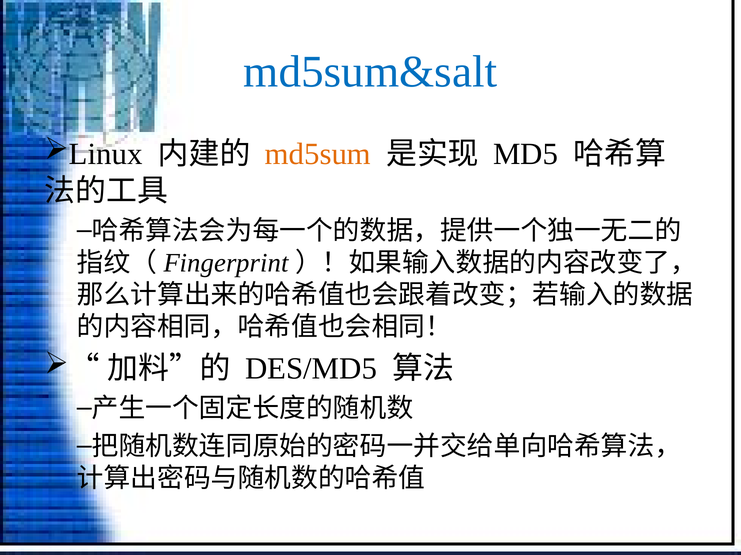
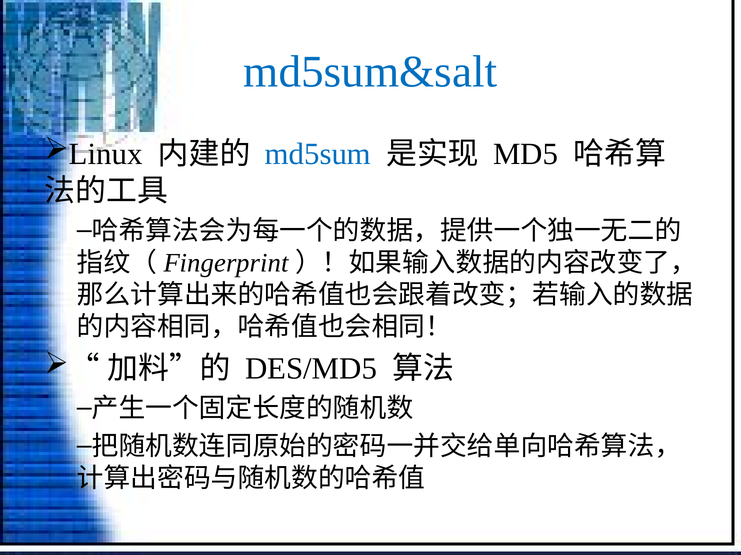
md5sum colour: orange -> blue (318, 154)
